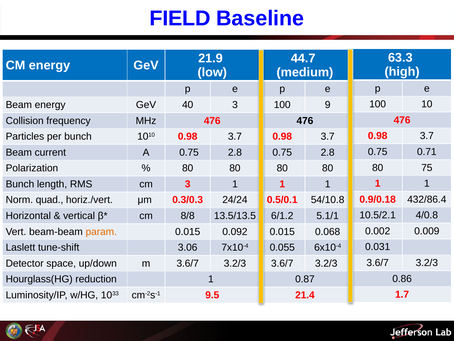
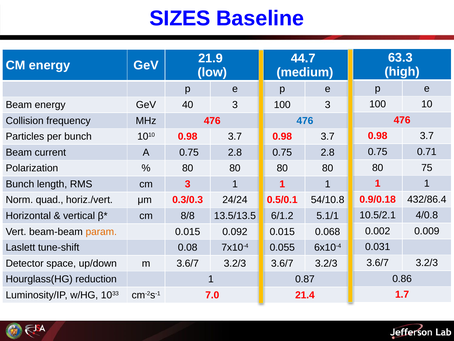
FIELD: FIELD -> SIZES (180, 19)
100 9: 9 -> 3 (328, 105)
476 colour: black -> blue (305, 121)
3.06: 3.06 -> 0.08 (188, 247)
9.5: 9.5 -> 7.0 (212, 295)
